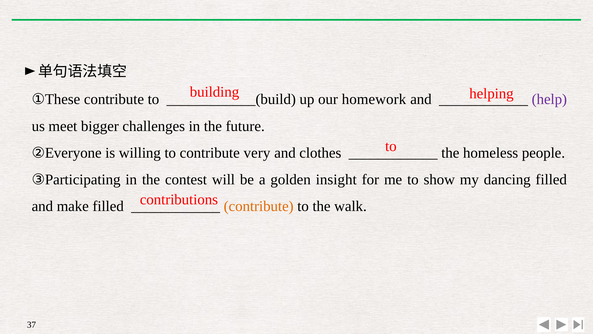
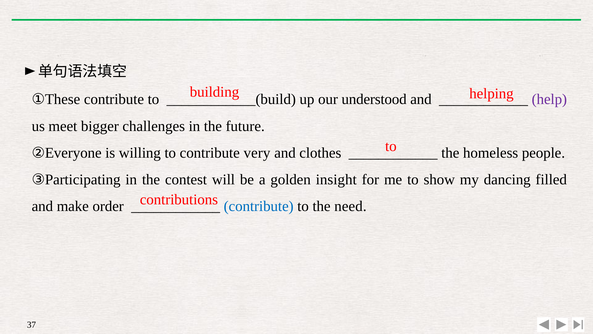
homework: homework -> understood (374, 99)
make filled: filled -> order (108, 206)
contribute colour: orange -> blue (259, 206)
walk: walk -> need (350, 206)
